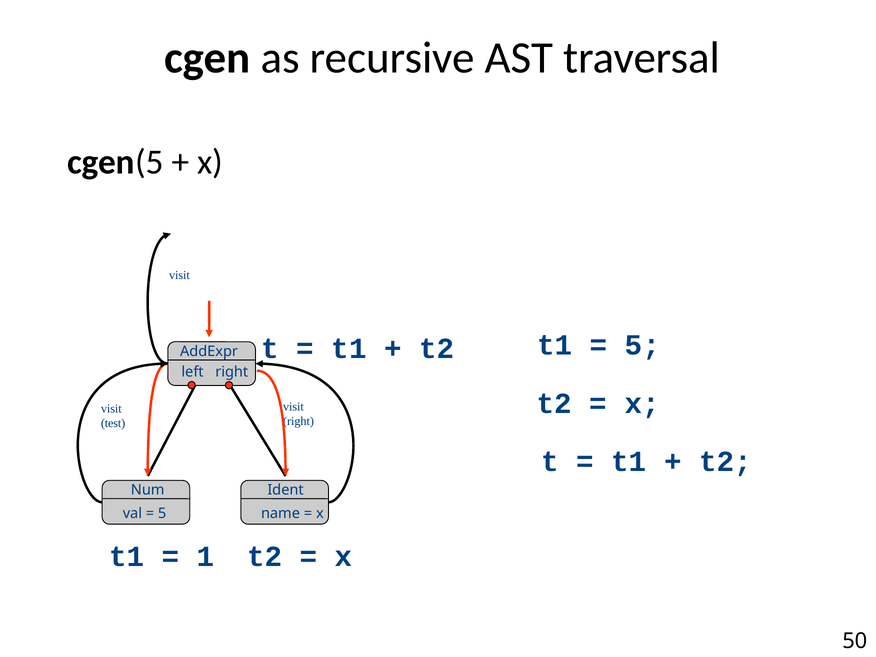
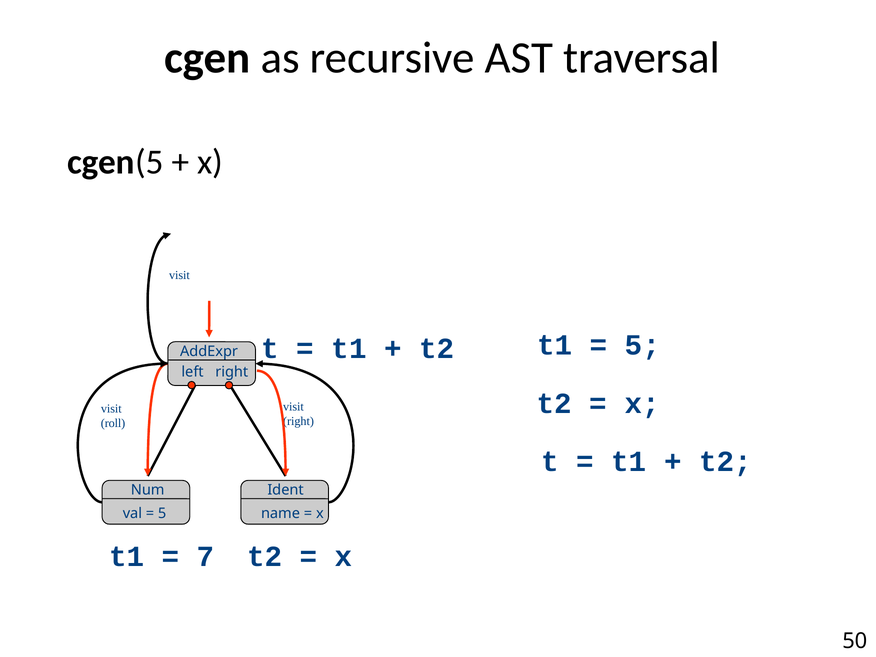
test: test -> roll (113, 423)
1: 1 -> 7 (206, 557)
